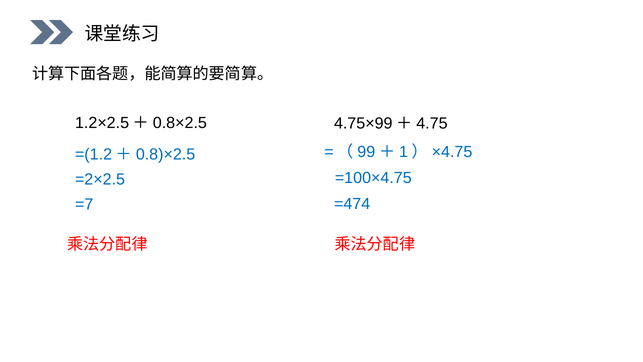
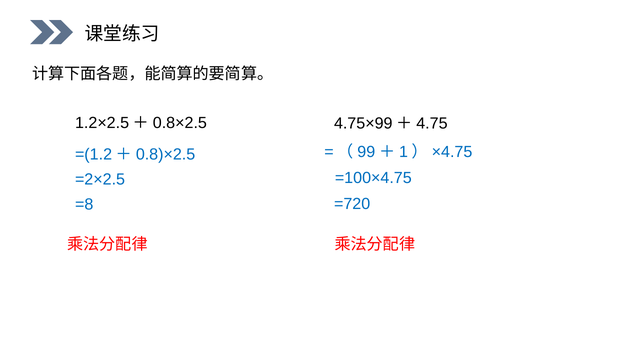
=474: =474 -> =720 (352, 204)
=7: =7 -> =8 (84, 205)
